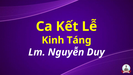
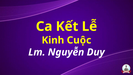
Táng: Táng -> Cuộc (79, 40)
